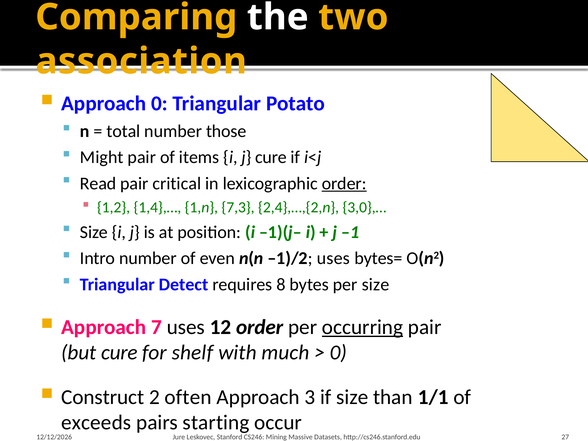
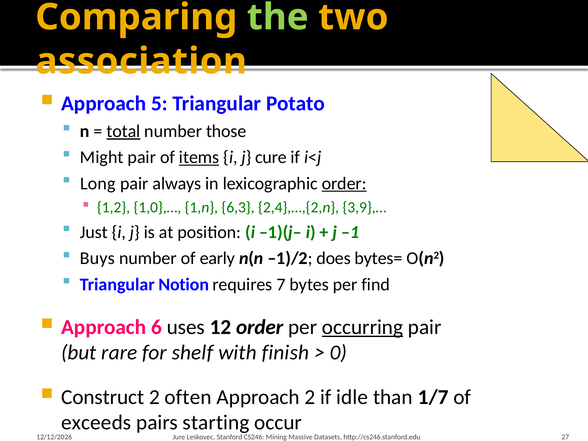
the colour: white -> light green (278, 17)
Approach 0: 0 -> 5 (159, 103)
total underline: none -> present (123, 131)
items underline: none -> present (199, 157)
Read: Read -> Long (98, 184)
critical: critical -> always (177, 184)
1,4},…: 1,4},… -> 1,0},… (157, 207)
7,3: 7,3 -> 6,3 (238, 207)
3,0},…: 3,0},… -> 3,9},… (364, 207)
Size: Size -> Just (94, 232)
Intro: Intro -> Buys (97, 258)
even: even -> early (217, 258)
–1)/2 uses: uses -> does (334, 258)
Detect: Detect -> Notion (184, 284)
8: 8 -> 7 (281, 284)
per size: size -> find (376, 284)
7: 7 -> 6 (156, 327)
but cure: cure -> rare (119, 353)
much: much -> finish (285, 353)
Approach 3: 3 -> 2 (310, 397)
if size: size -> idle (352, 397)
1/1: 1/1 -> 1/7 (433, 397)
